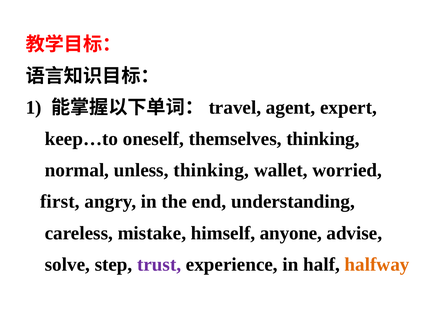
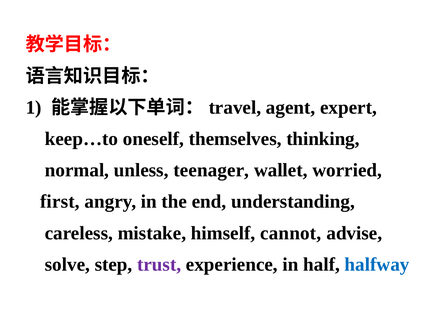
unless thinking: thinking -> teenager (211, 170)
anyone: anyone -> cannot (291, 233)
halfway colour: orange -> blue (377, 264)
